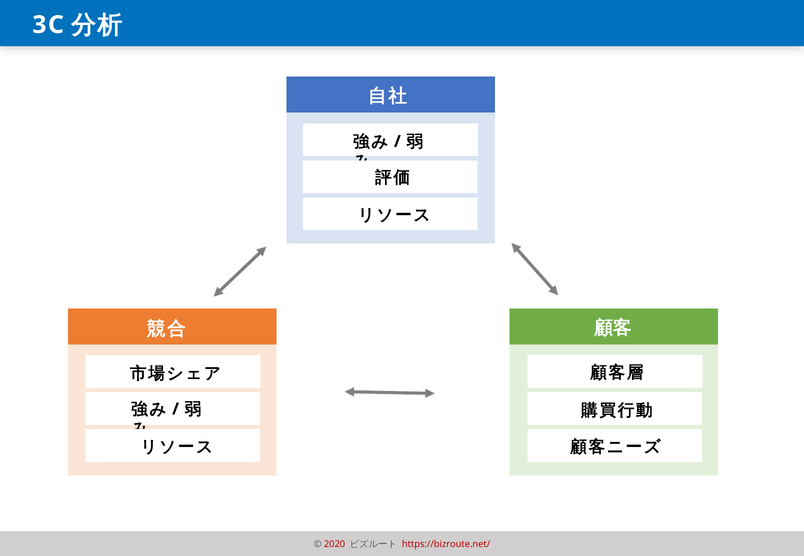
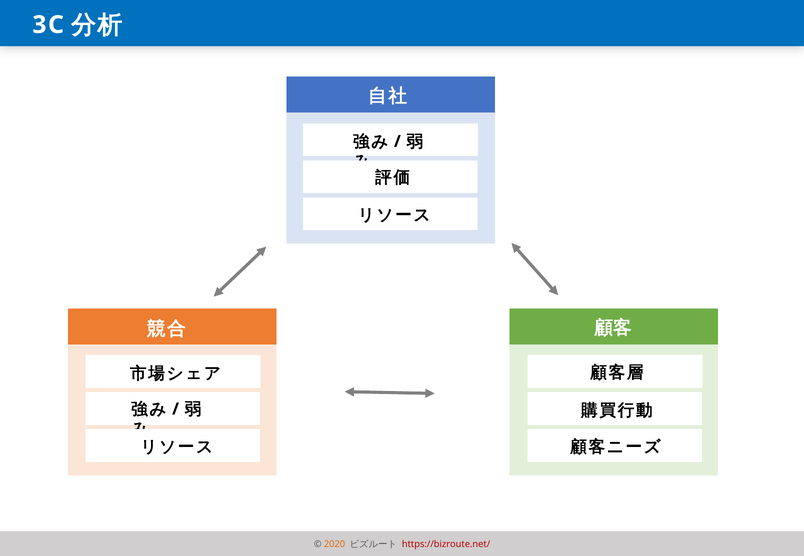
2020 colour: red -> orange (335, 545)
